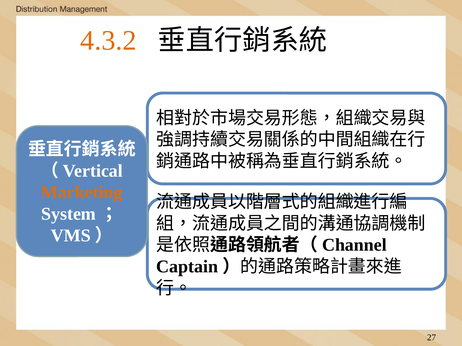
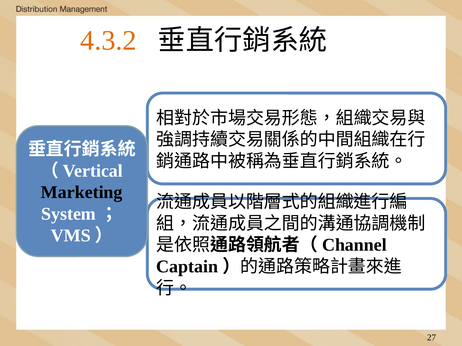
Marketing colour: orange -> black (82, 193)
